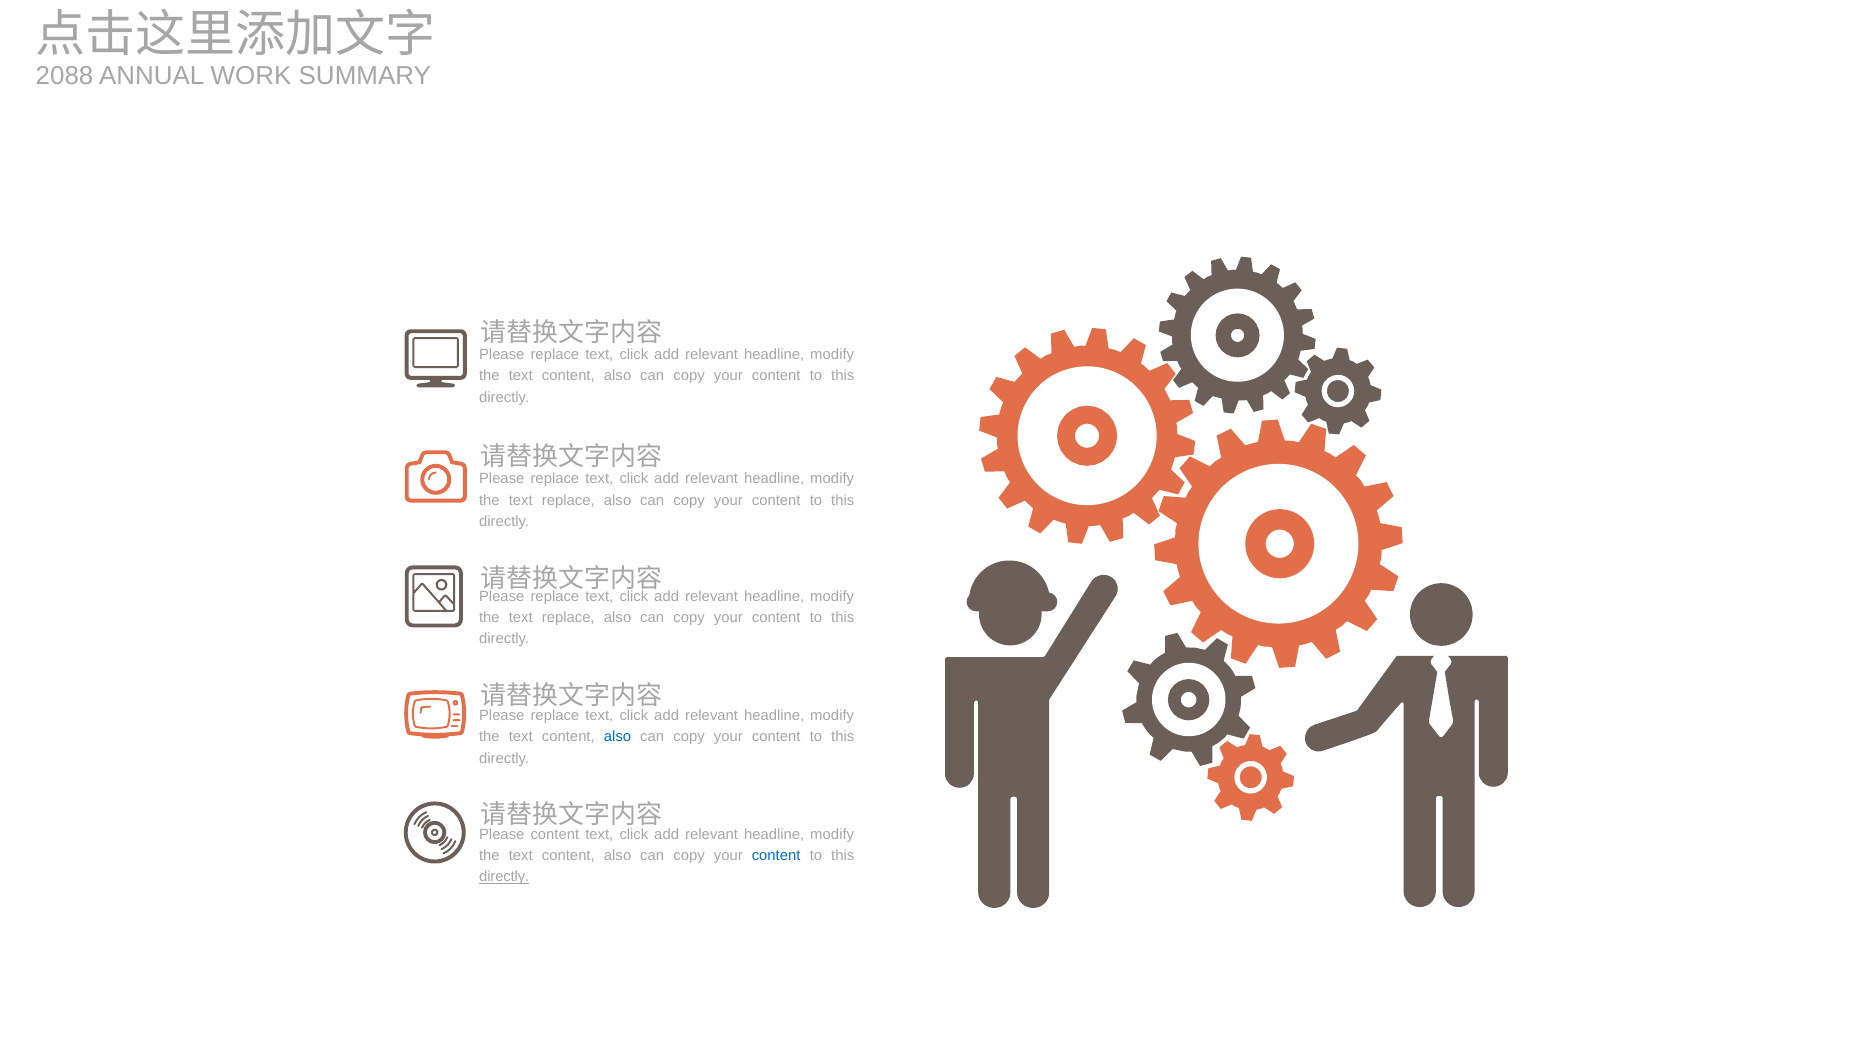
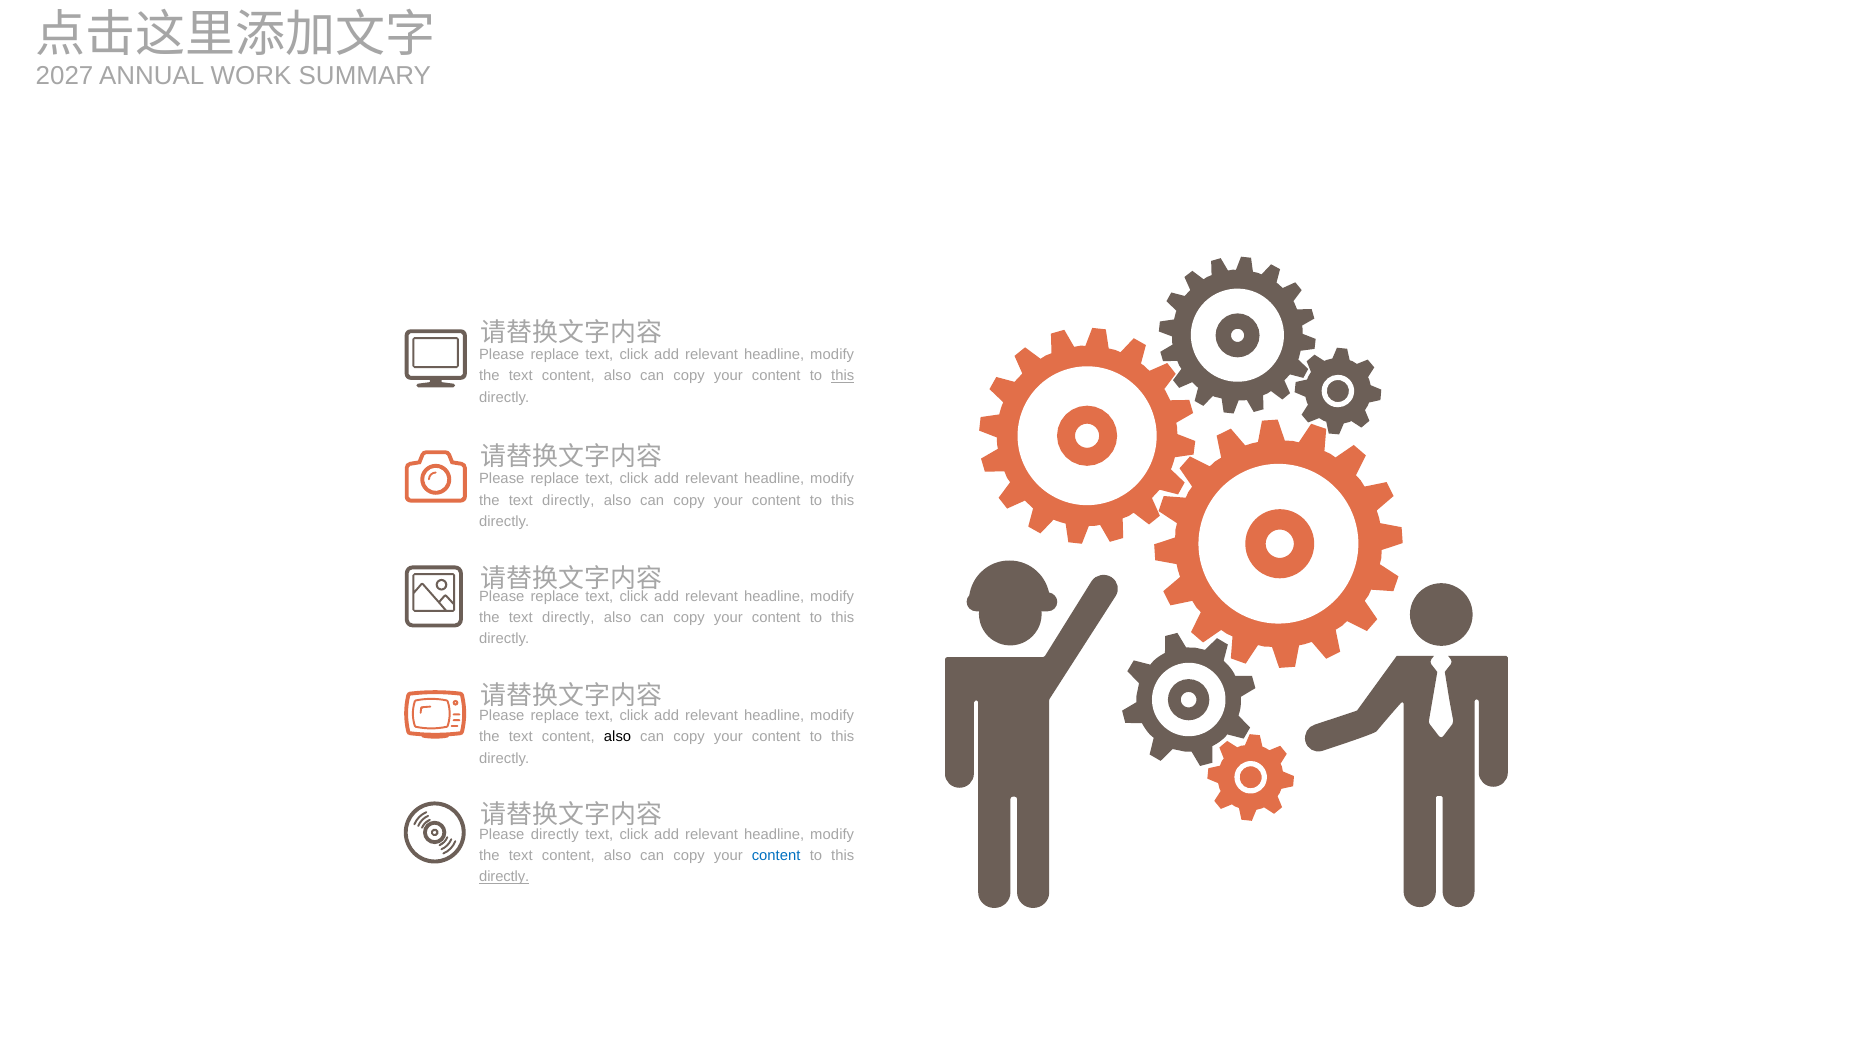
2088: 2088 -> 2027 (65, 76)
this underline: none -> present (843, 376)
replace: replace -> directly (568, 500)
replace: replace -> directly (568, 618)
also colour: blue -> black (618, 737)
Please content: content -> directly (555, 834)
